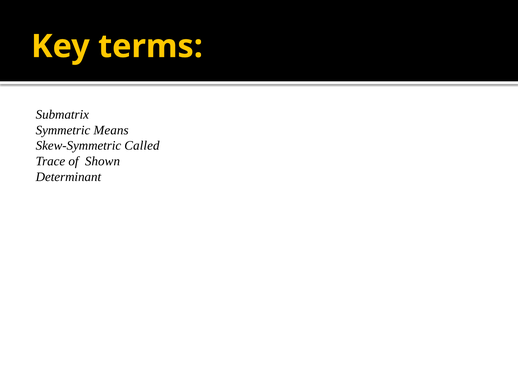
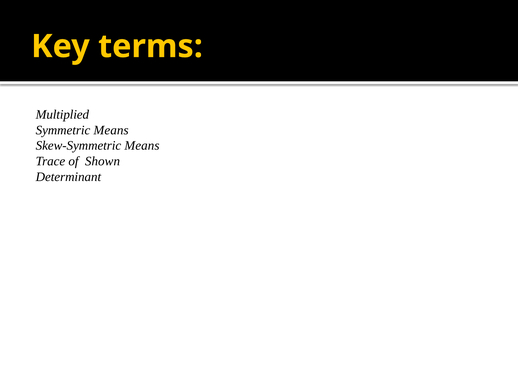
Submatrix: Submatrix -> Multiplied (62, 114)
Skew-Symmetric Called: Called -> Means (142, 145)
